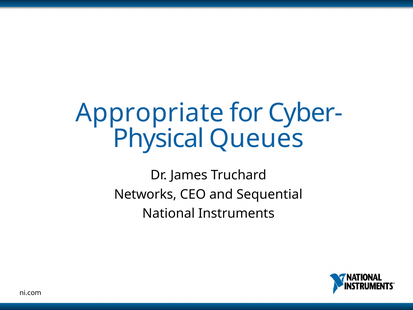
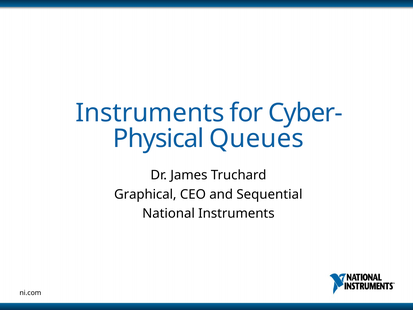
Appropriate: Appropriate -> Instruments (150, 113)
Networks: Networks -> Graphical (145, 194)
